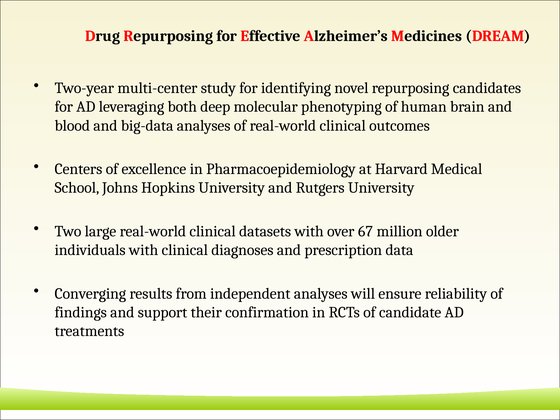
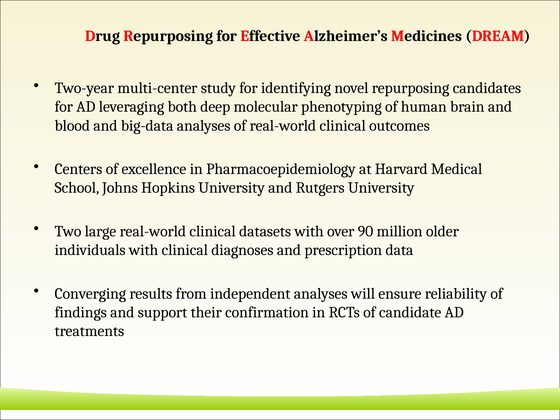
67: 67 -> 90 (366, 231)
